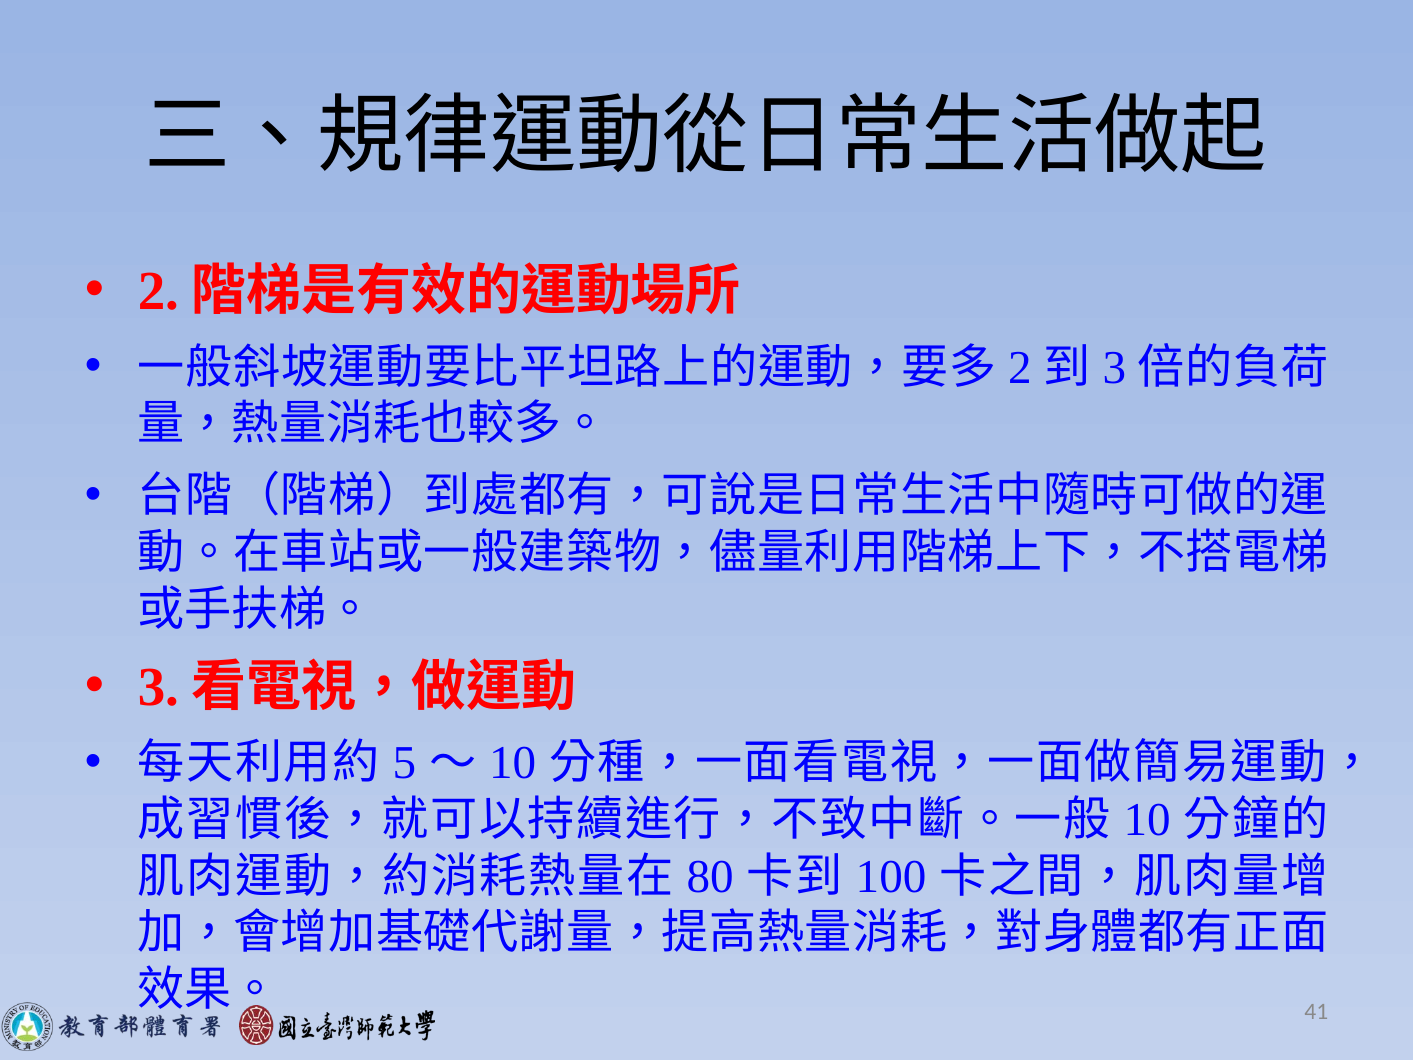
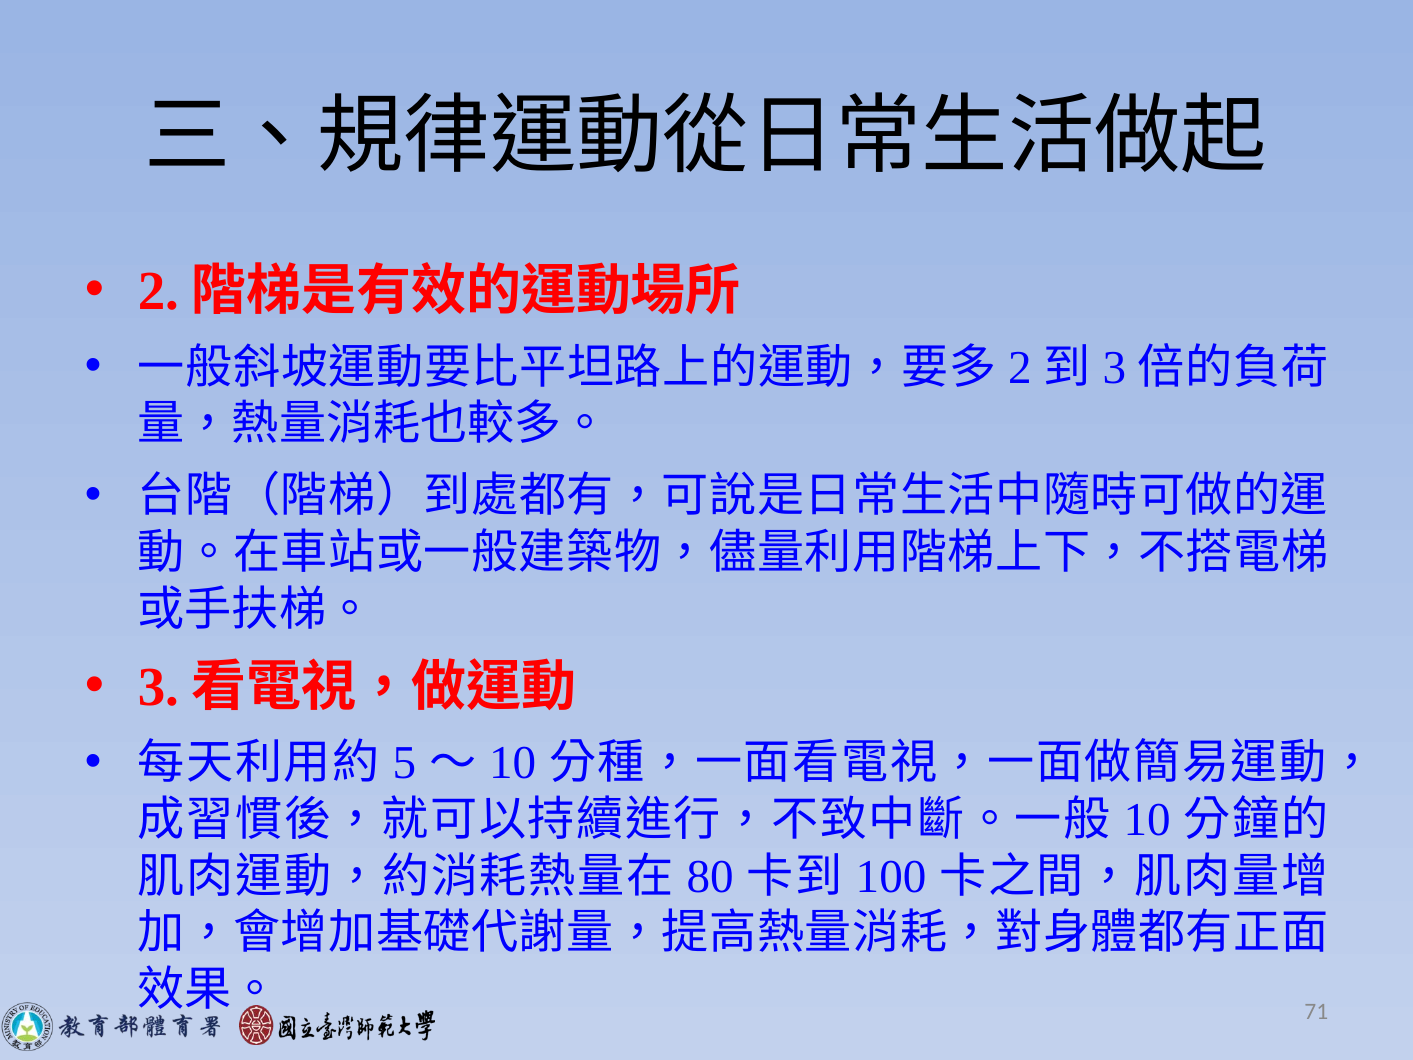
41: 41 -> 71 (1316, 1012)
